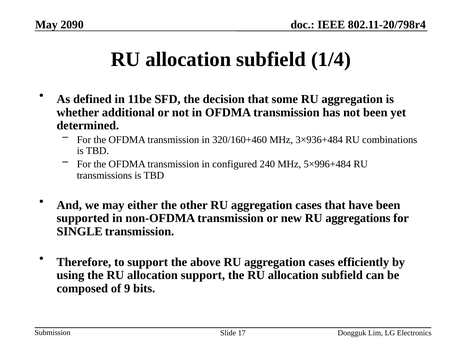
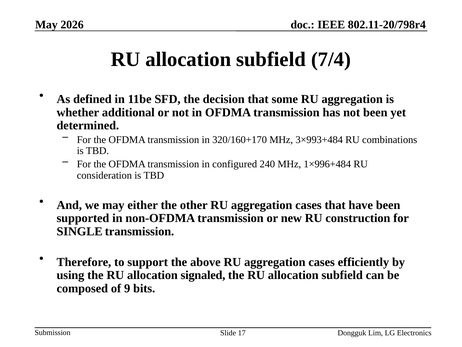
2090: 2090 -> 2026 (72, 25)
1/4: 1/4 -> 7/4 (331, 59)
320/160+460: 320/160+460 -> 320/160+170 (240, 140)
3×936+484: 3×936+484 -> 3×993+484 (319, 140)
5×996+484: 5×996+484 -> 1×996+484 (327, 164)
transmissions: transmissions -> consideration (104, 175)
aggregations: aggregations -> construction (358, 218)
allocation support: support -> signaled (203, 275)
